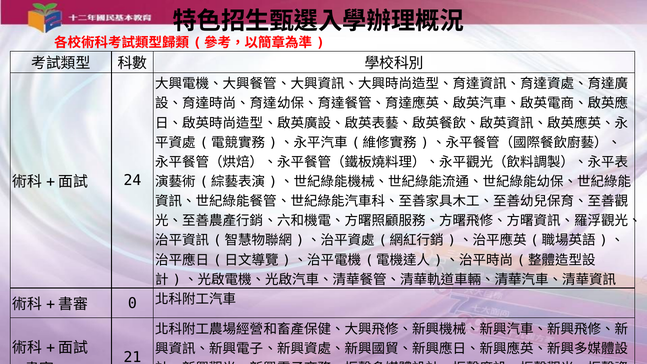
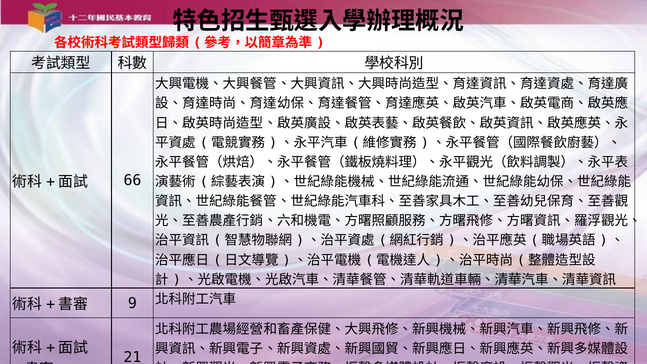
24: 24 -> 66 (132, 181)
0: 0 -> 9 (132, 303)
